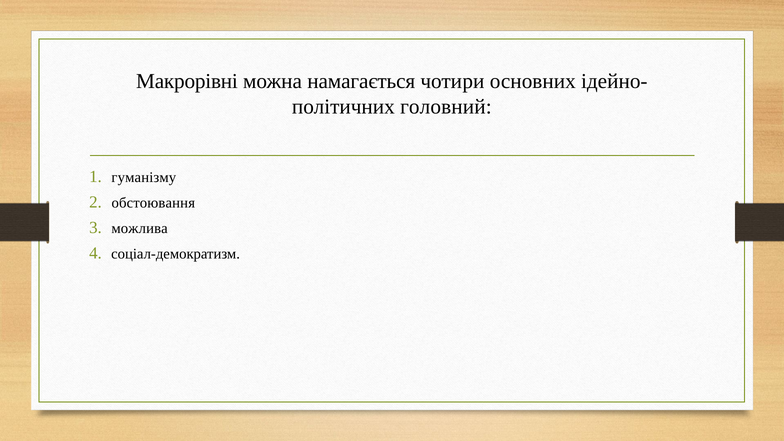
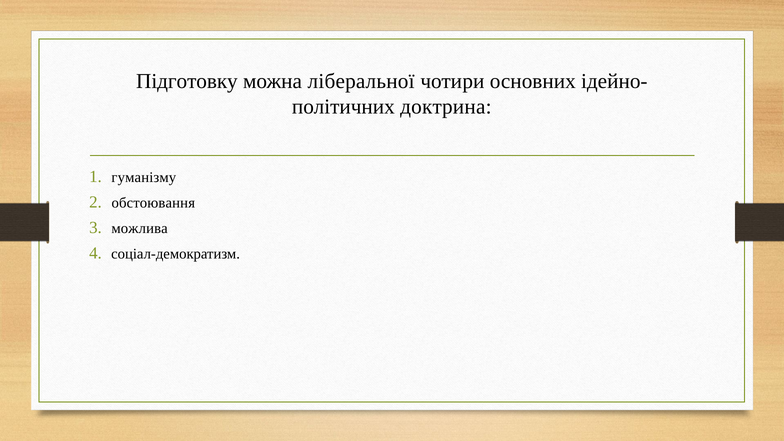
Макрорівні: Макрорівні -> Підготовку (187, 81)
намагається: намагається -> ліберальної (361, 81)
головний: головний -> доктрина (446, 107)
